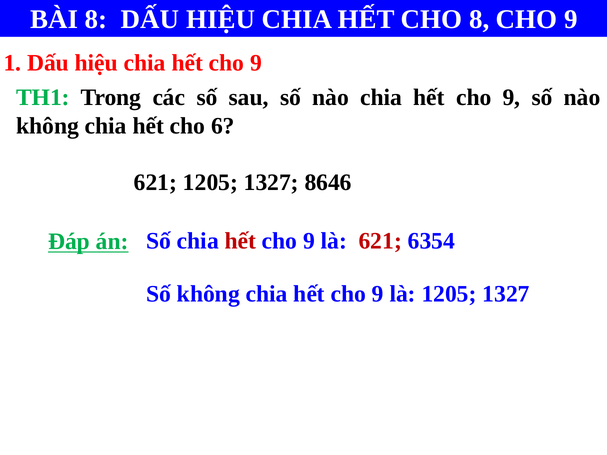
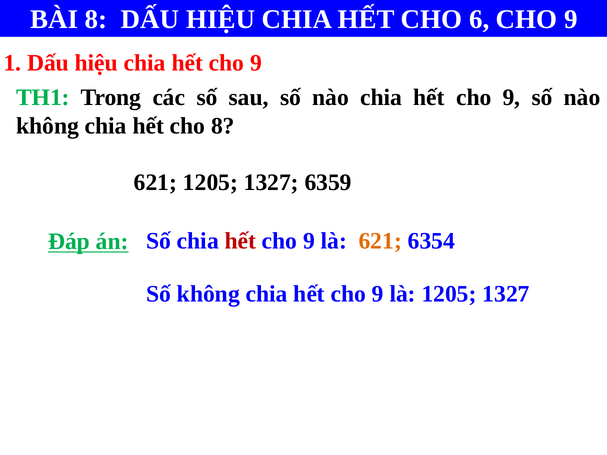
CHO 8: 8 -> 6 (479, 20)
cho 6: 6 -> 8 (223, 126)
8646: 8646 -> 6359 (328, 183)
621 colour: red -> orange (380, 241)
